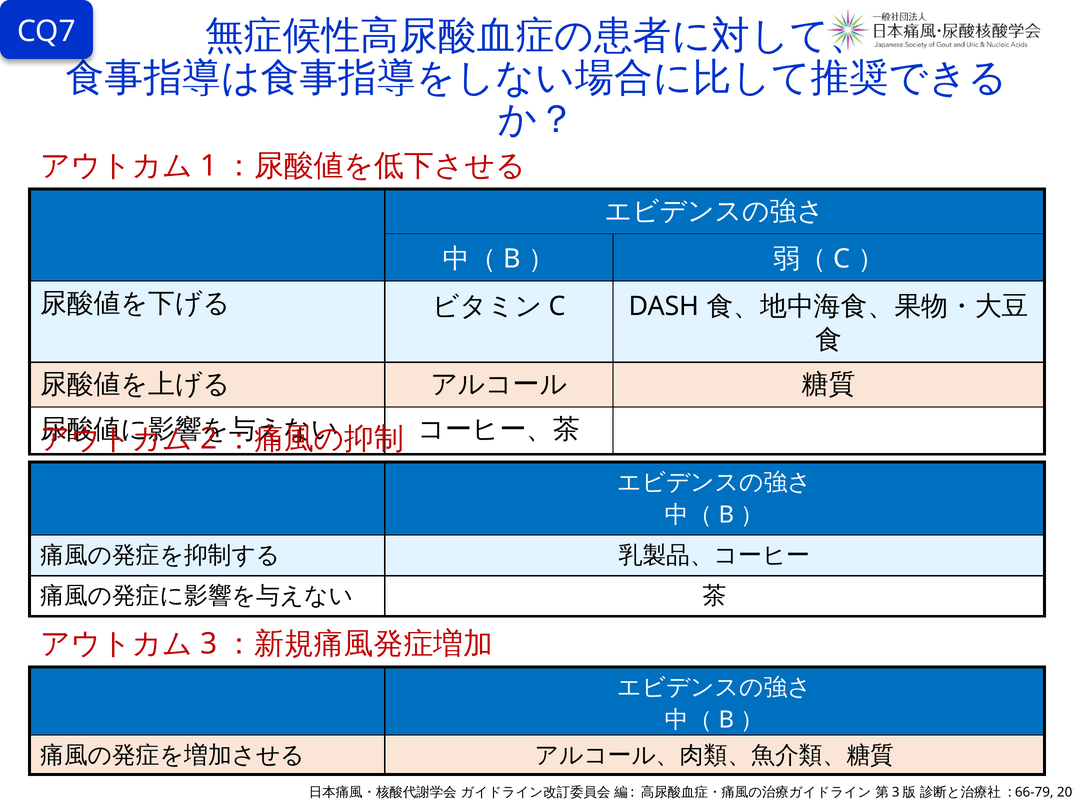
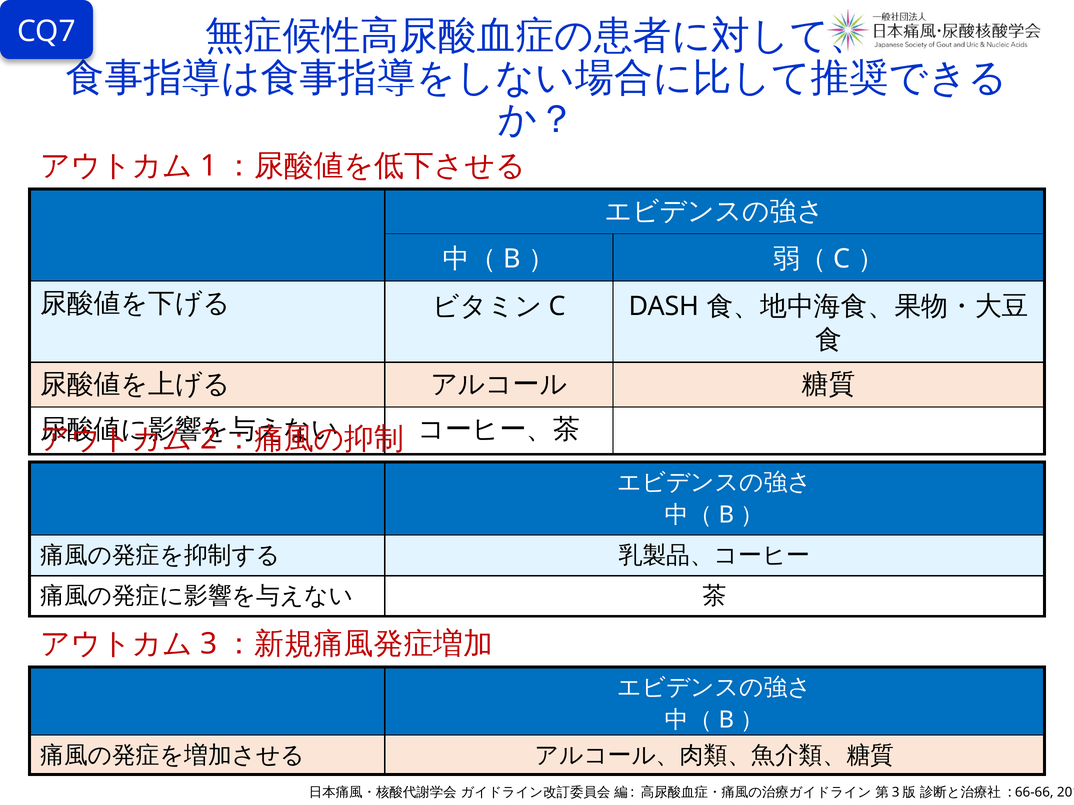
66-79: 66-79 -> 66-66 (1034, 793)
